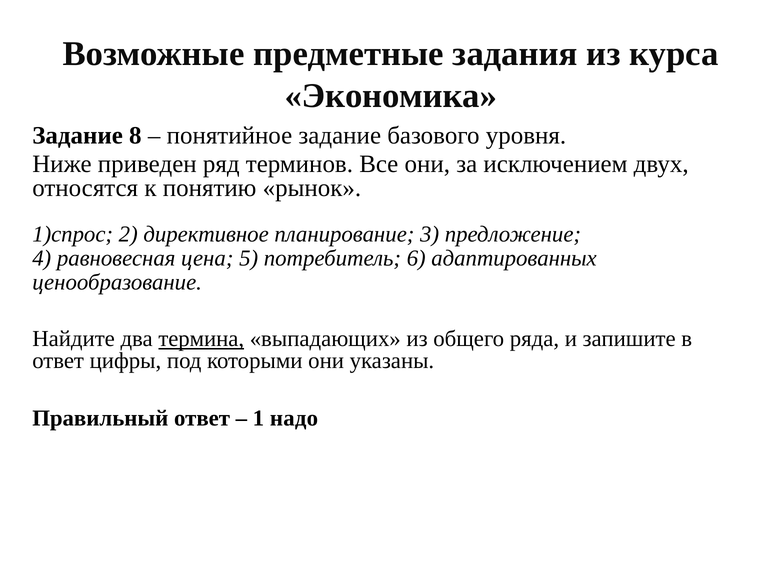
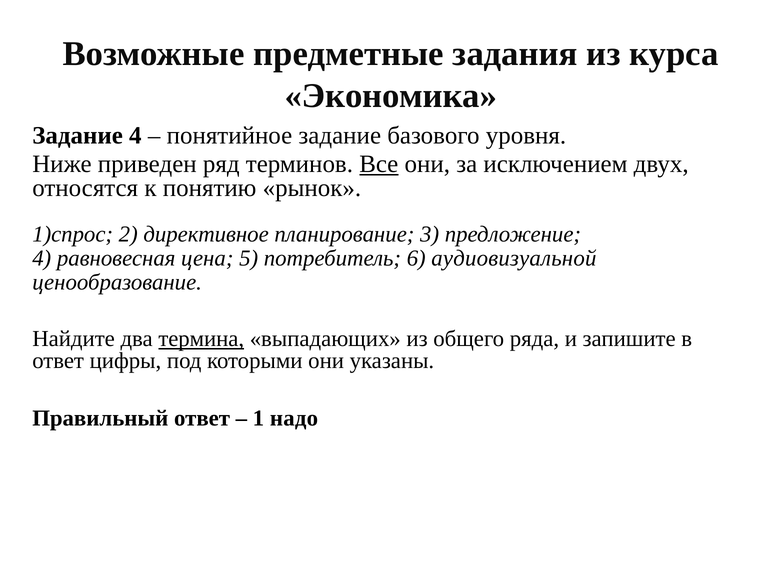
Задание 8: 8 -> 4 (135, 136)
Все underline: none -> present (379, 164)
адаптированных: адаптированных -> аудиовизуальной (514, 258)
